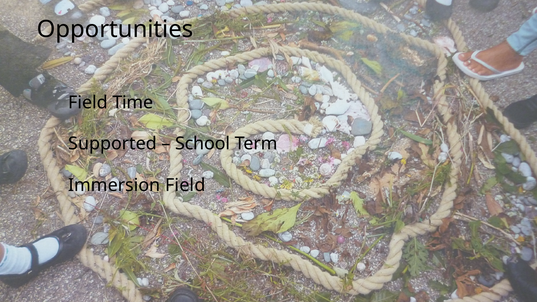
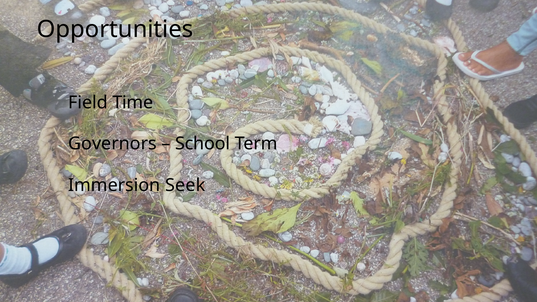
Supported: Supported -> Governors (113, 144)
Immersion Field: Field -> Seek (185, 185)
